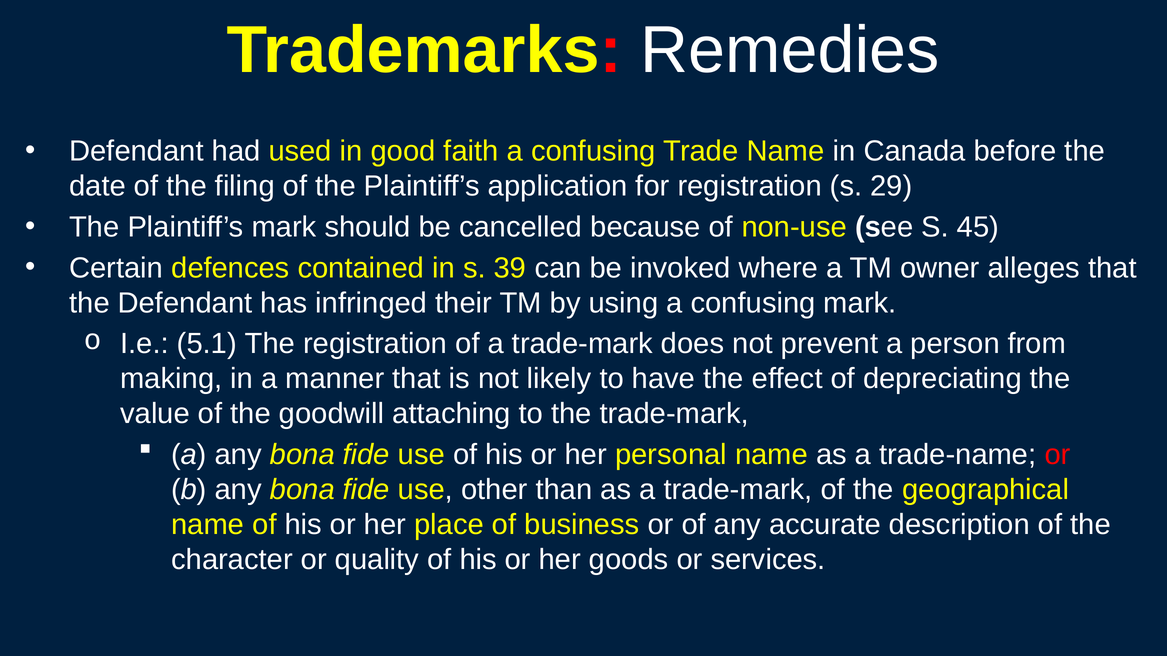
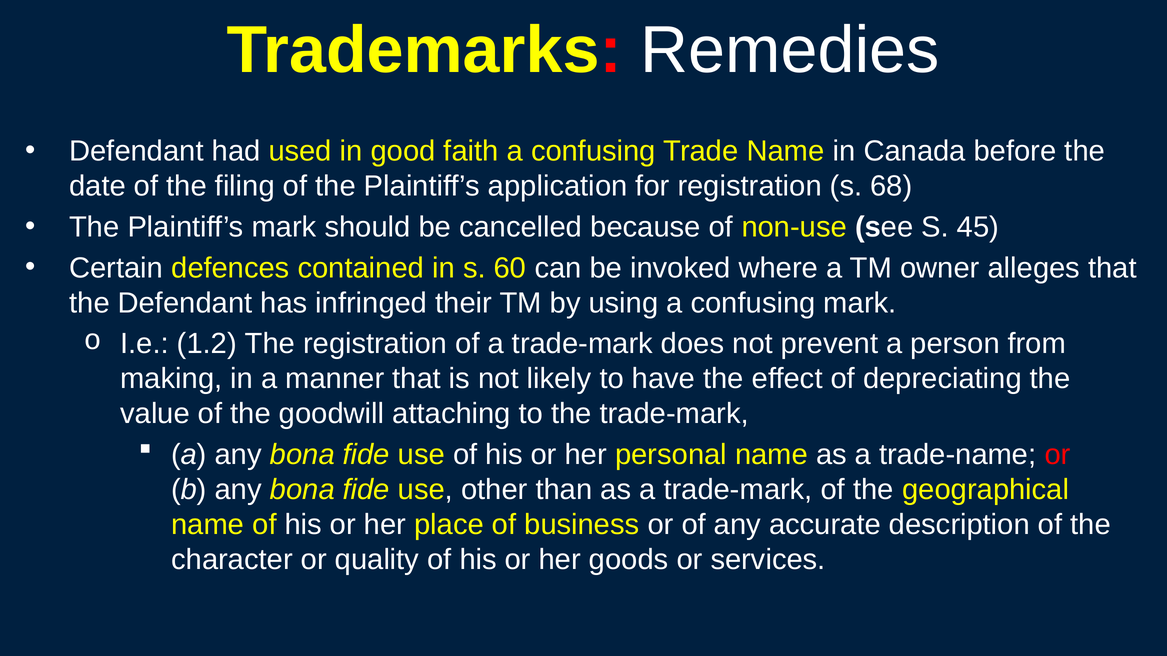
29: 29 -> 68 (891, 186)
39: 39 -> 60 (510, 268)
5.1: 5.1 -> 1.2 (207, 344)
